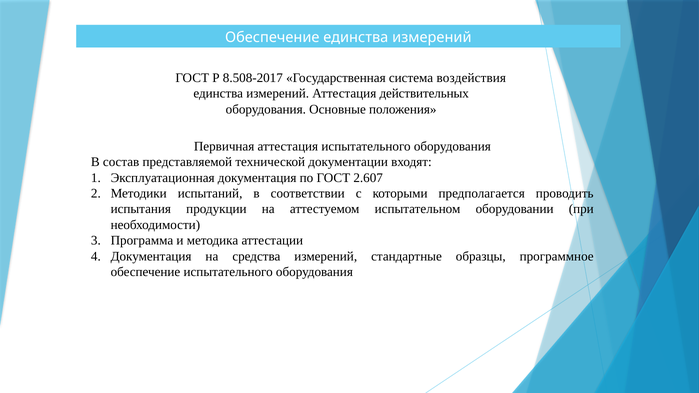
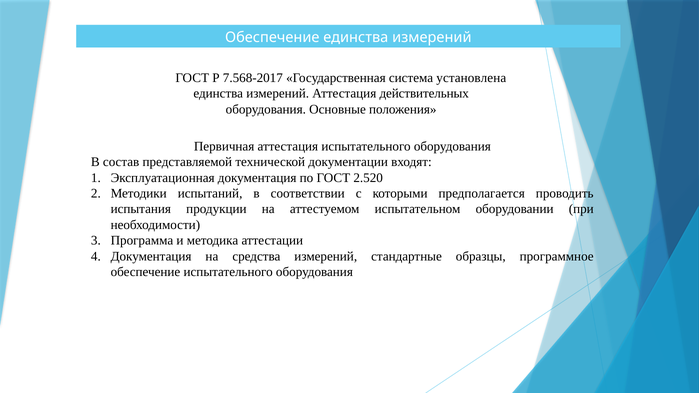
8.508-2017: 8.508-2017 -> 7.568-2017 (253, 78)
воздействия: воздействия -> установлена (471, 78)
2.607: 2.607 -> 2.520 (368, 178)
